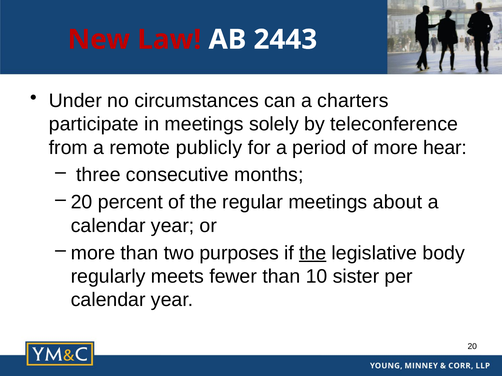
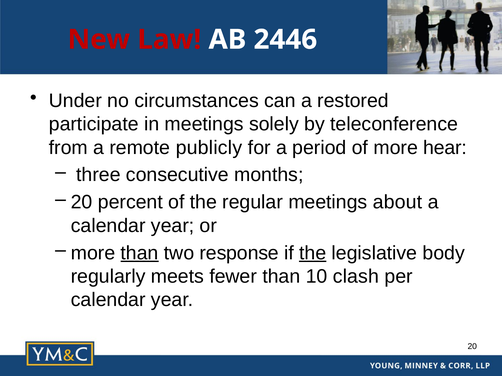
2443: 2443 -> 2446 (285, 40)
charters: charters -> restored (353, 101)
than underline: none -> present (140, 253)
purposes: purposes -> response (239, 253)
sister: sister -> clash (356, 277)
